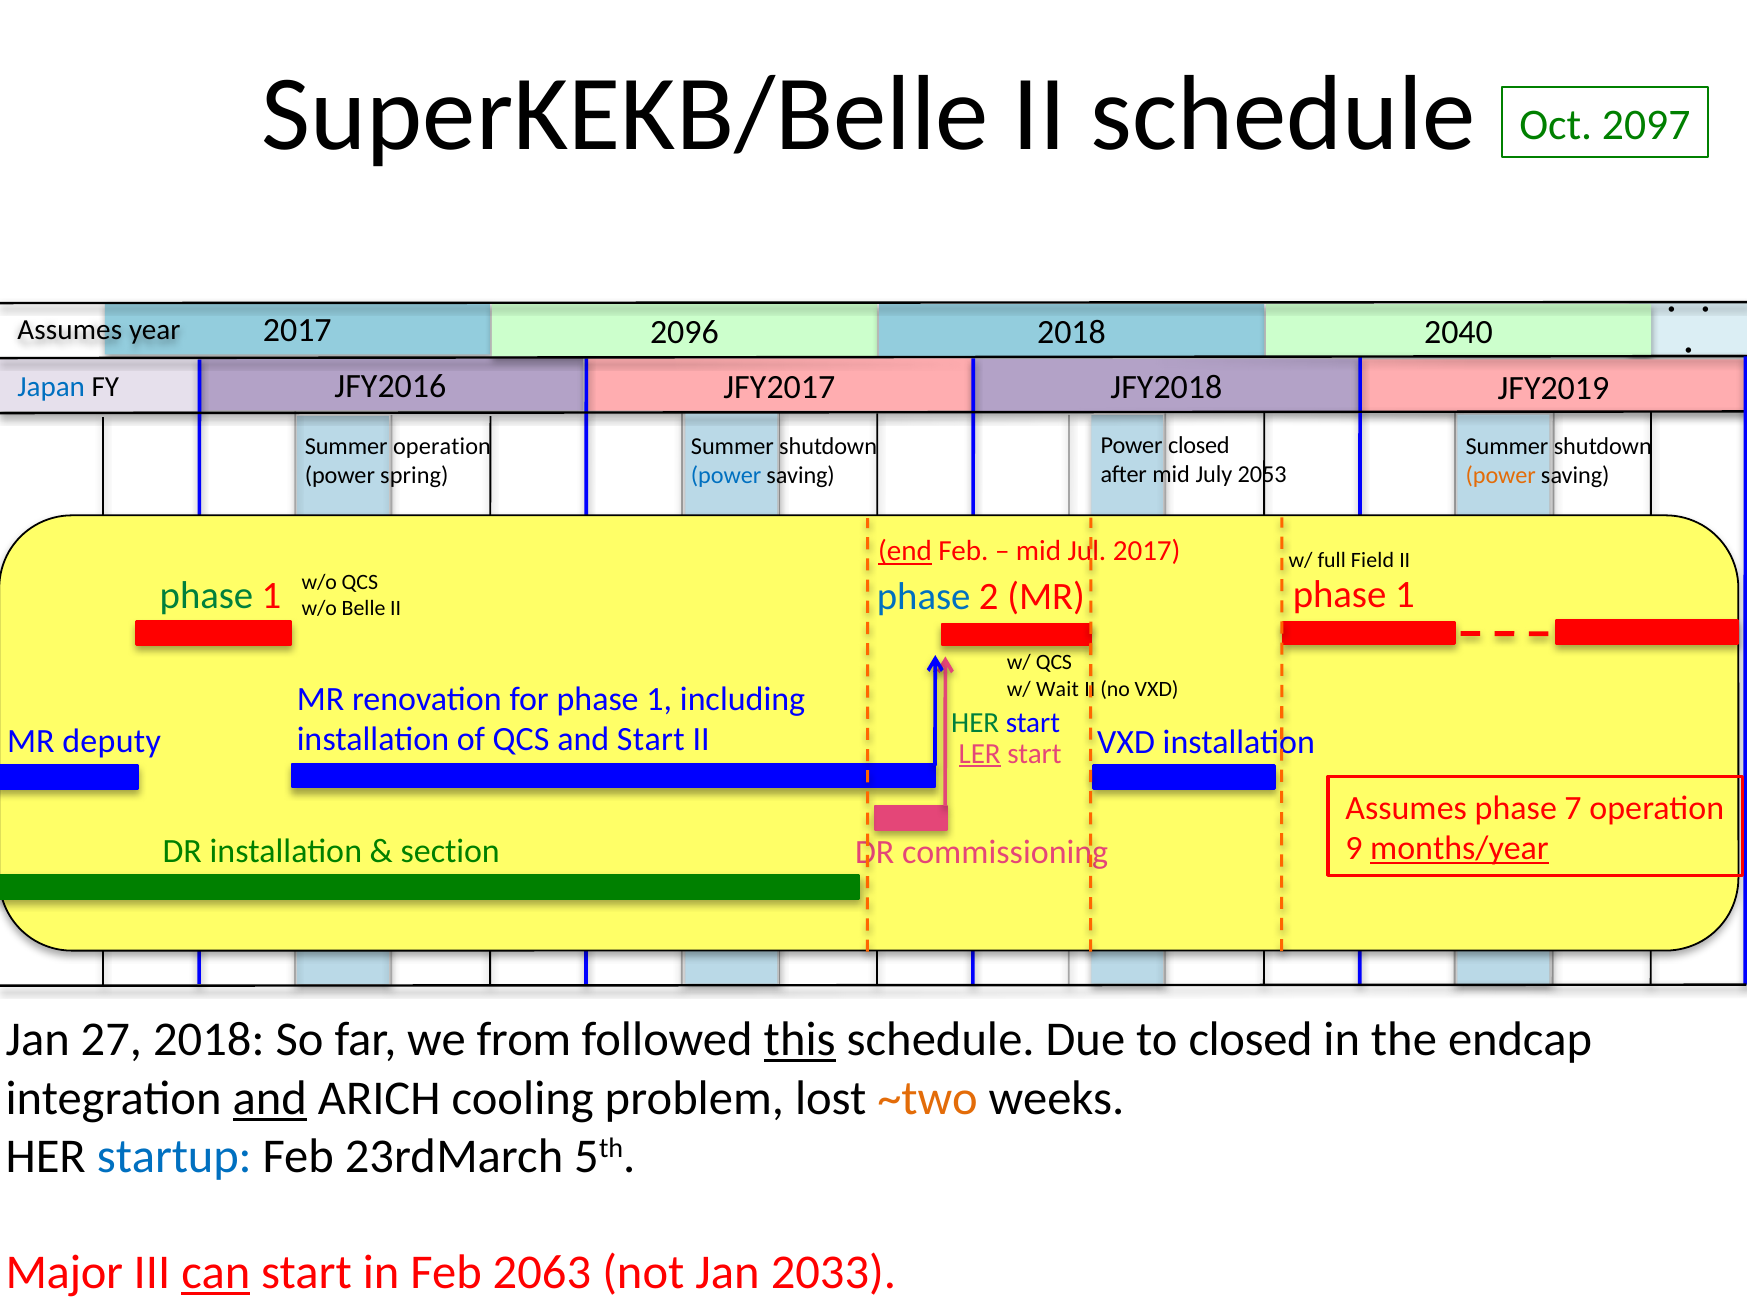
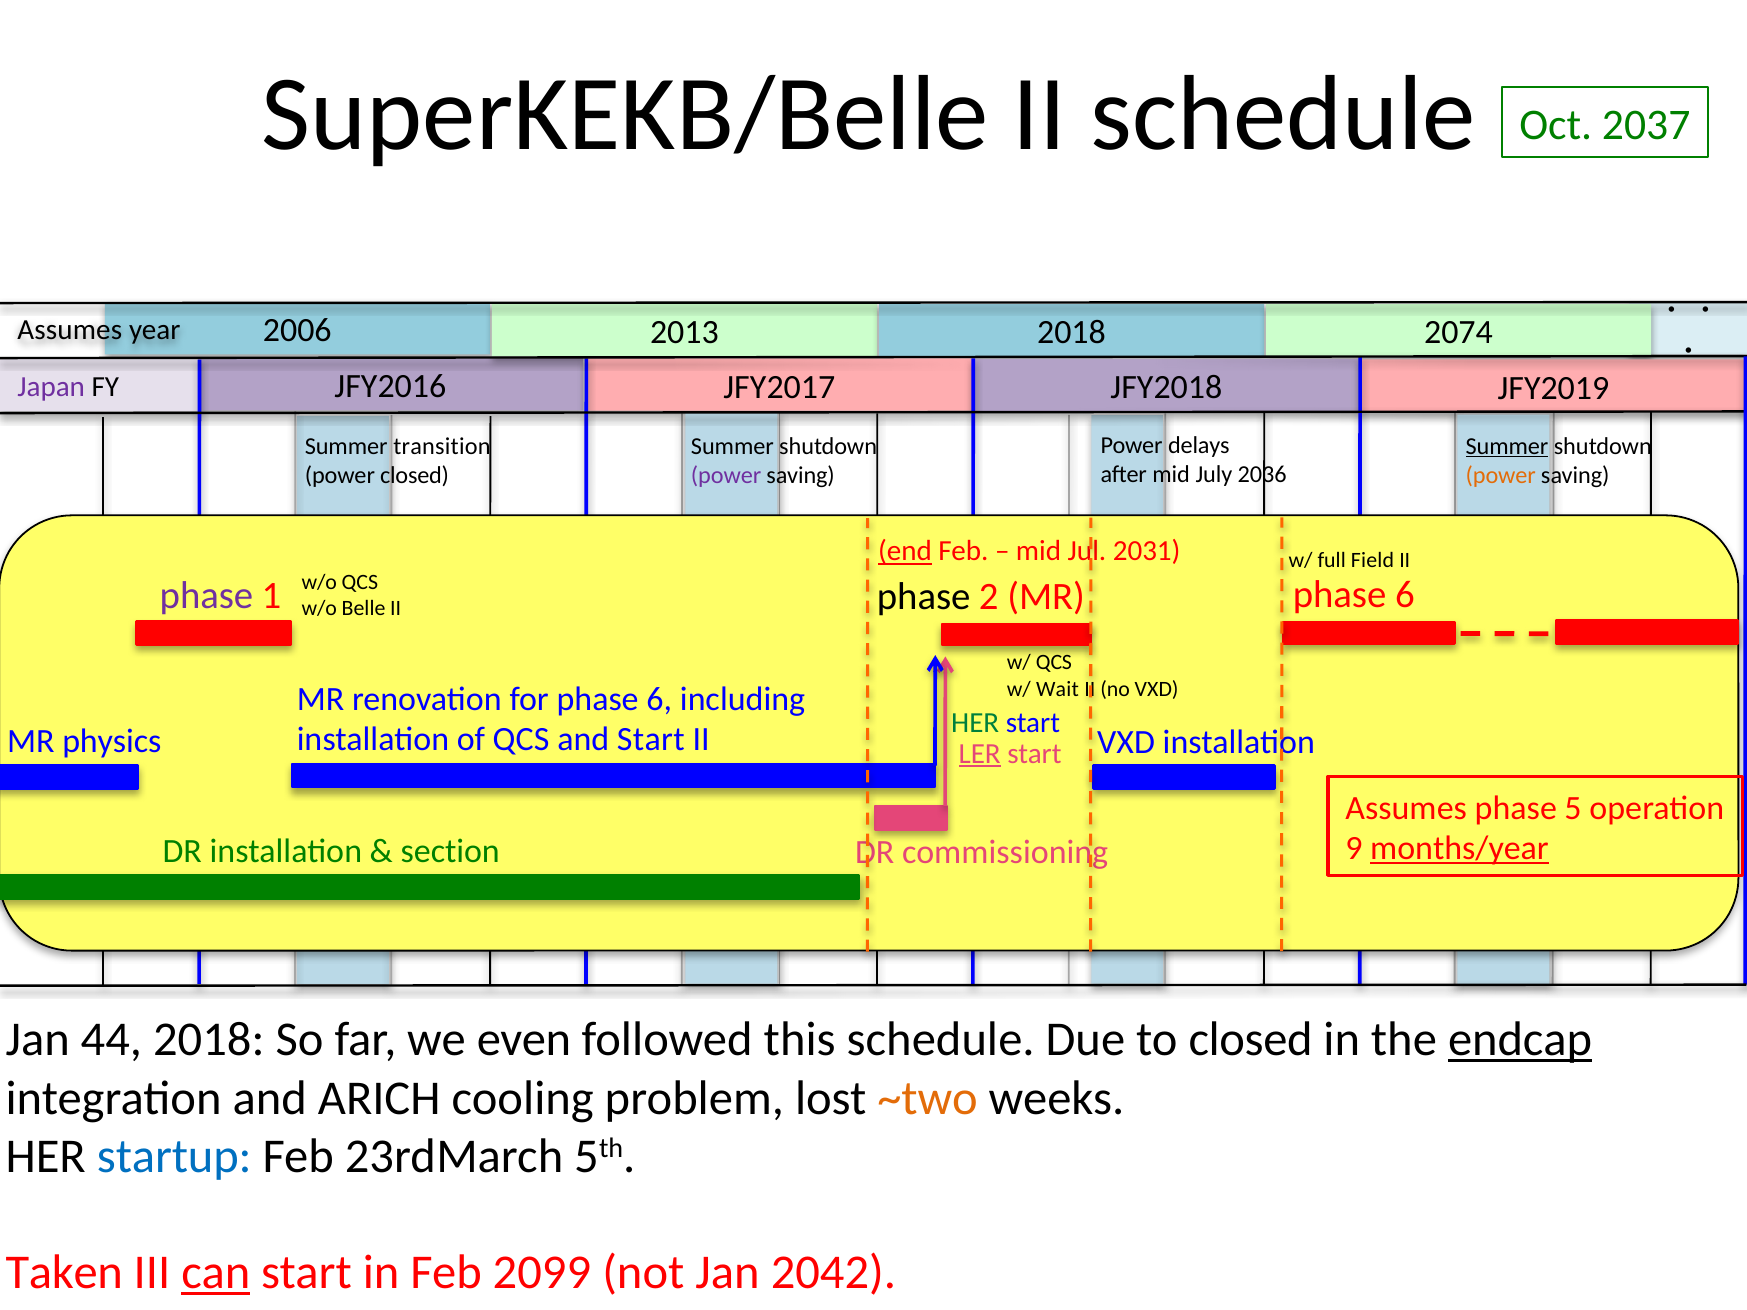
2097: 2097 -> 2037 (1646, 125)
2017: 2017 -> 2006 (297, 331)
2096: 2096 -> 2013 (684, 333)
2040: 2040 -> 2074 (1458, 333)
Japan colour: blue -> purple (51, 387)
Power closed: closed -> delays (1199, 446)
Summer underline: none -> present (1507, 446)
Summer operation: operation -> transition (442, 447)
2053: 2053 -> 2036 (1262, 475)
power spring: spring -> closed (415, 476)
power colour: blue -> purple (726, 476)
2017: 2017 -> 2031 (1147, 551)
phase colour: green -> purple (206, 596)
phase colour: blue -> black (924, 597)
MR phase 1: 1 -> 6 (1405, 595)
for phase 1: 1 -> 6 (659, 699)
deputy: deputy -> physics (112, 741)
7: 7 -> 5 (1573, 808)
27: 27 -> 44 (111, 1040)
from: from -> even (524, 1040)
this underline: present -> none (800, 1040)
endcap underline: none -> present (1520, 1040)
and underline: present -> none (270, 1098)
Major: Major -> Taken (64, 1273)
2063: 2063 -> 2099 (542, 1273)
2033: 2033 -> 2042 (833, 1273)
